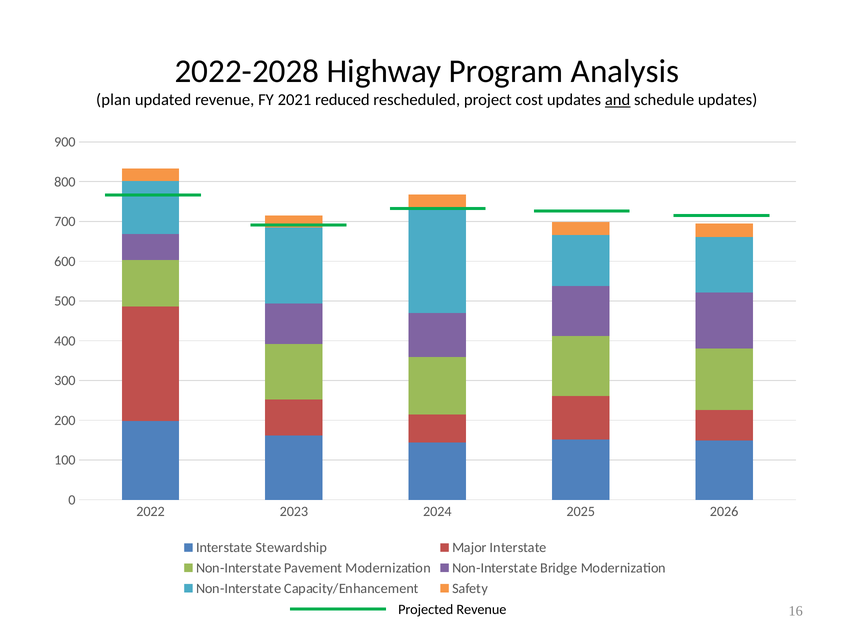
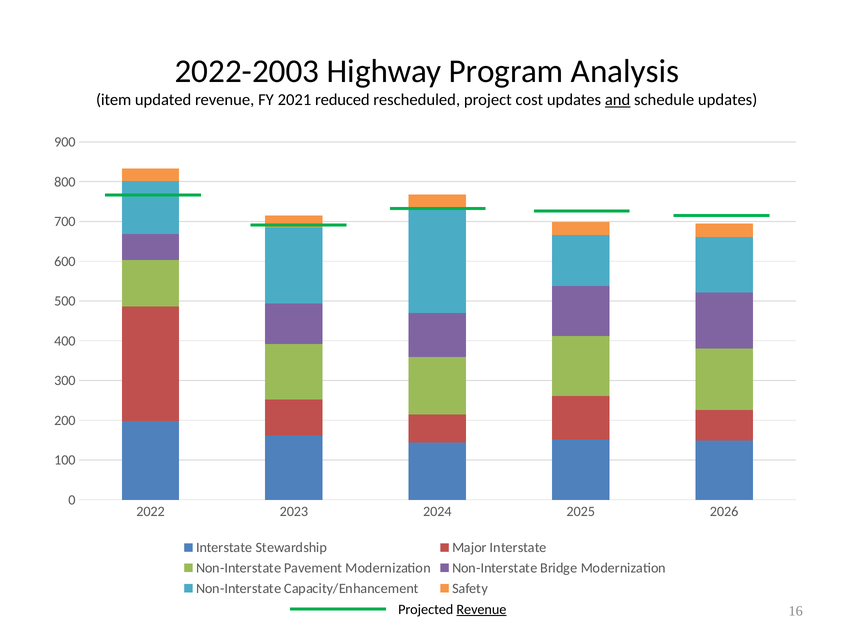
2022-2028: 2022-2028 -> 2022-2003 (247, 71)
plan: plan -> item (114, 100)
Revenue underline: none -> present (481, 610)
